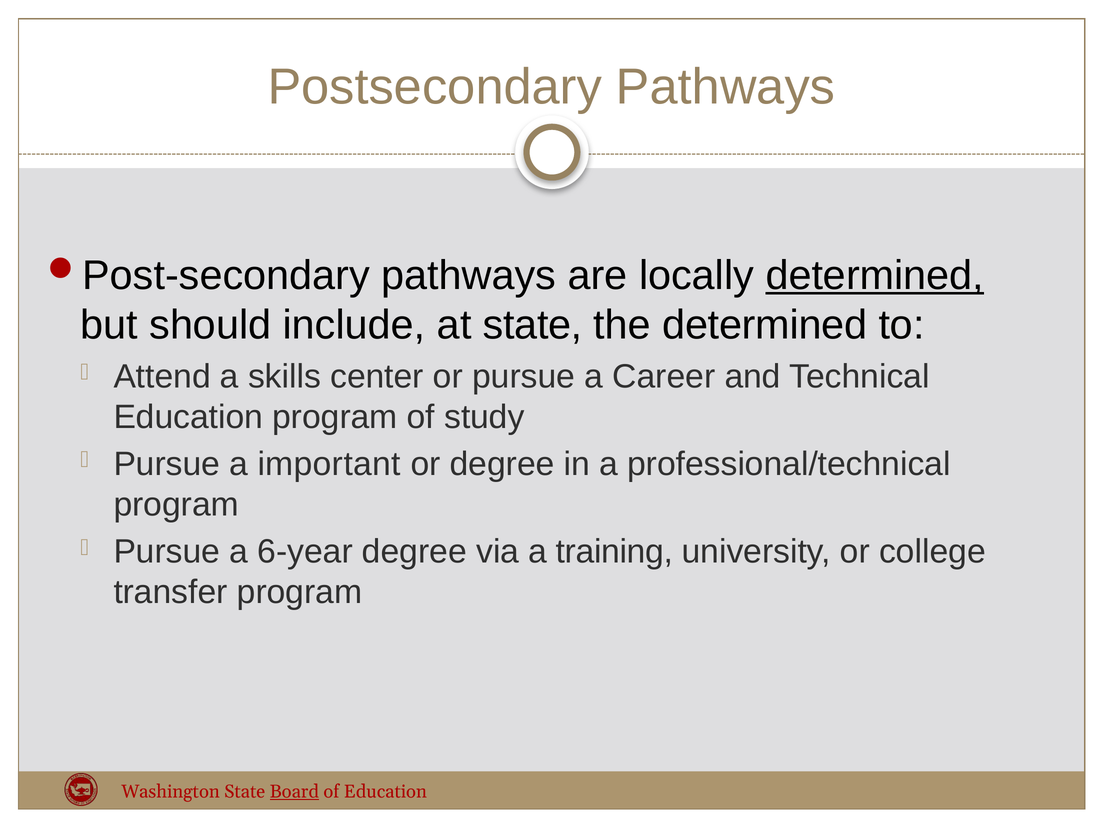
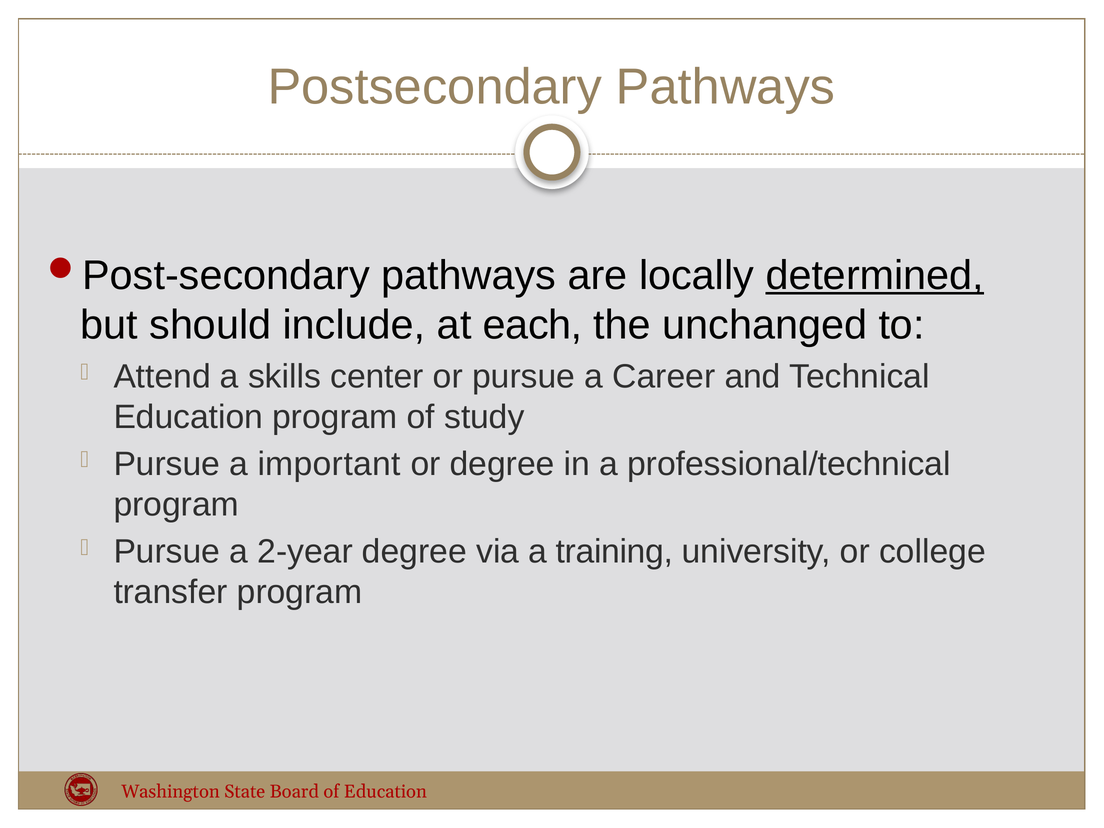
at state: state -> each (533, 325)
the determined: determined -> unchanged (765, 325)
6-year: 6-year -> 2-year (305, 552)
Board underline: present -> none (294, 792)
